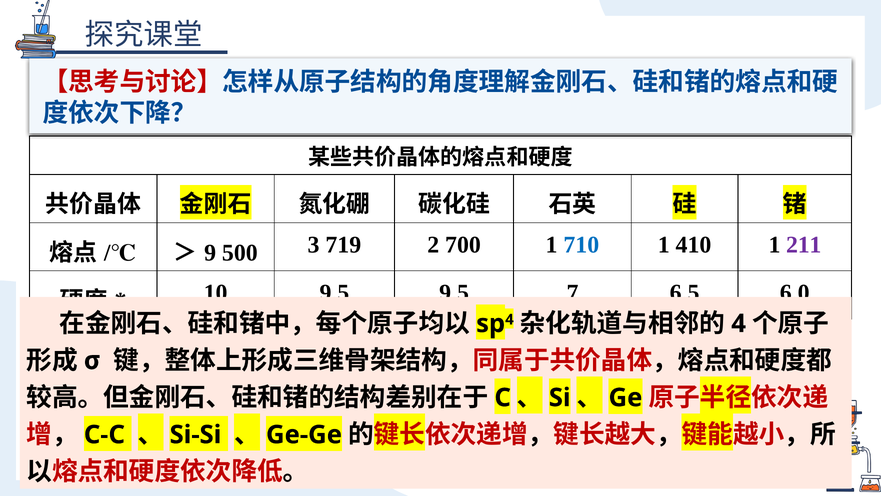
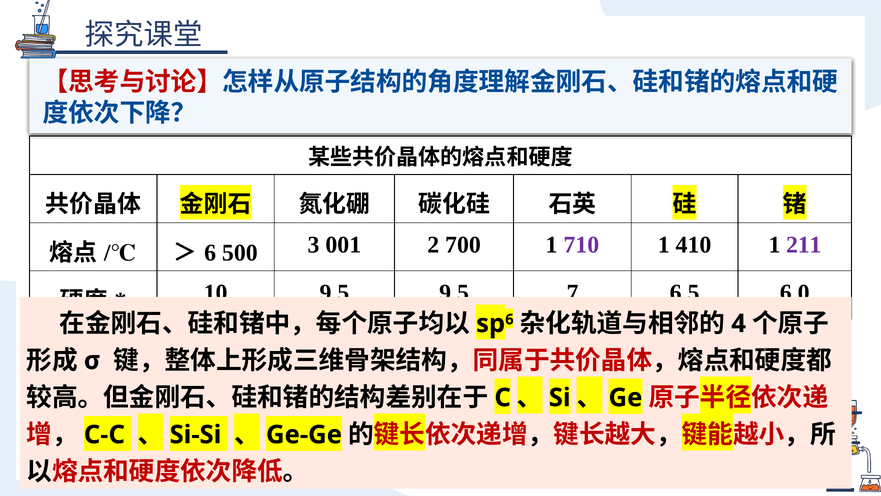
9: 9 -> 6 (210, 253)
719: 719 -> 001 (343, 244)
710 colour: blue -> purple (581, 244)
4: 4 -> 6 (509, 319)
